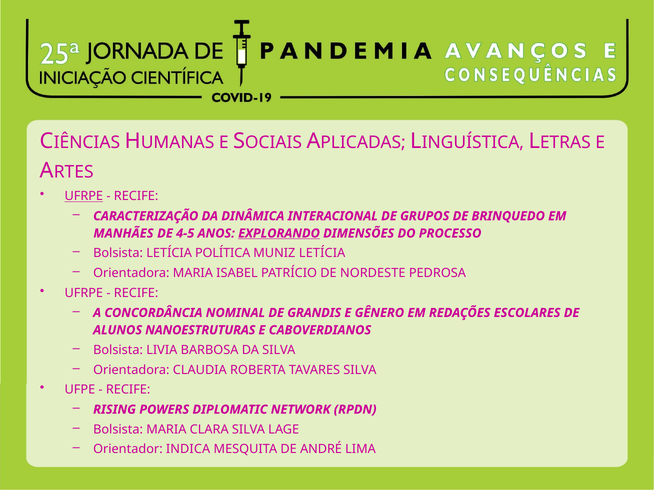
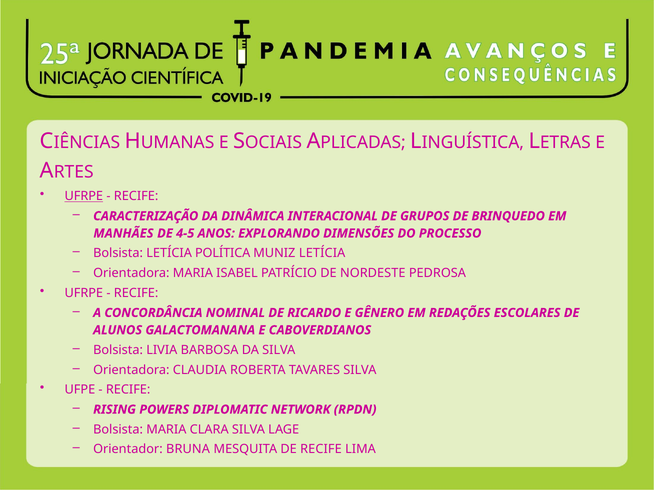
EXPLORANDO underline: present -> none (279, 234)
GRANDIS: GRANDIS -> RICARDO (314, 313)
NANOESTRUTURAS: NANOESTRUTURAS -> GALACTOMANANA (200, 330)
INDICA: INDICA -> BRUNA (188, 450)
DE ANDRÉ: ANDRÉ -> RECIFE (321, 450)
